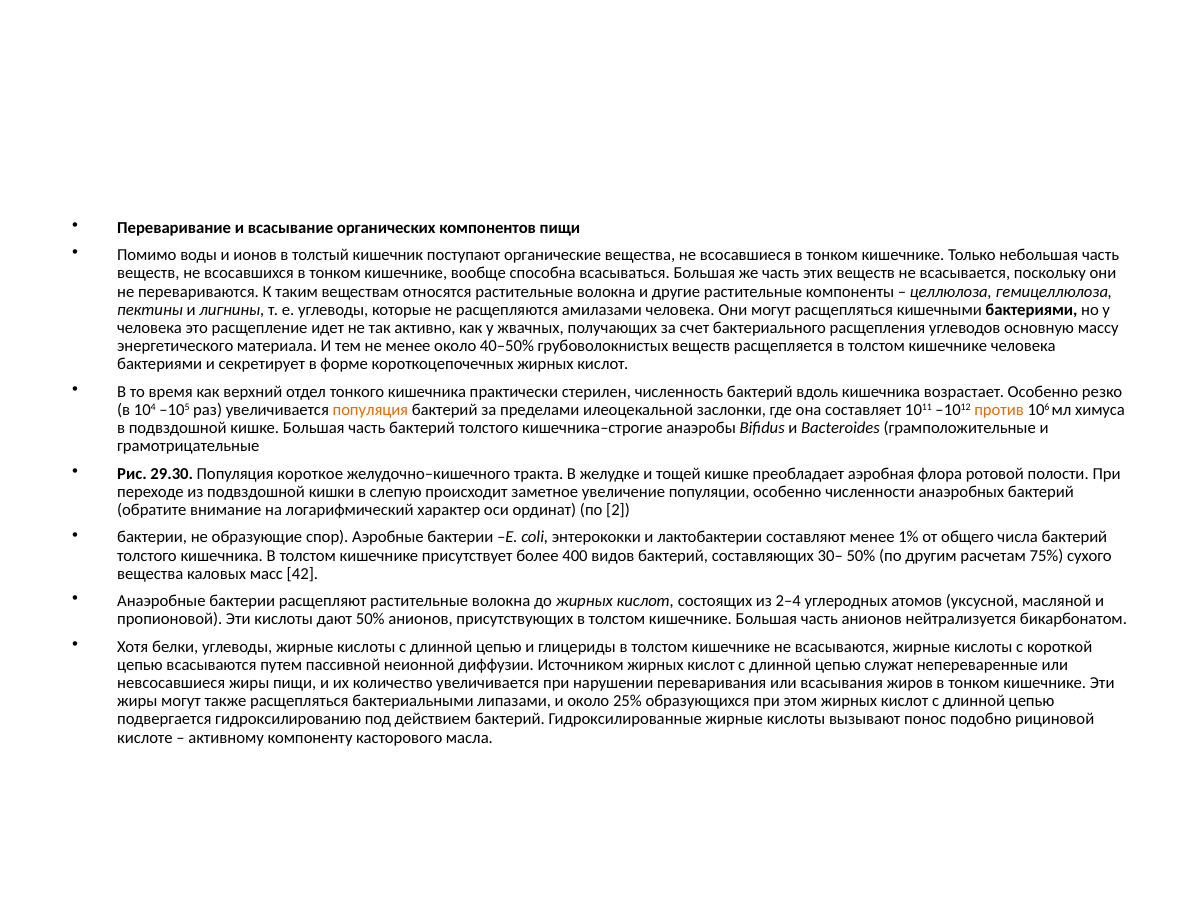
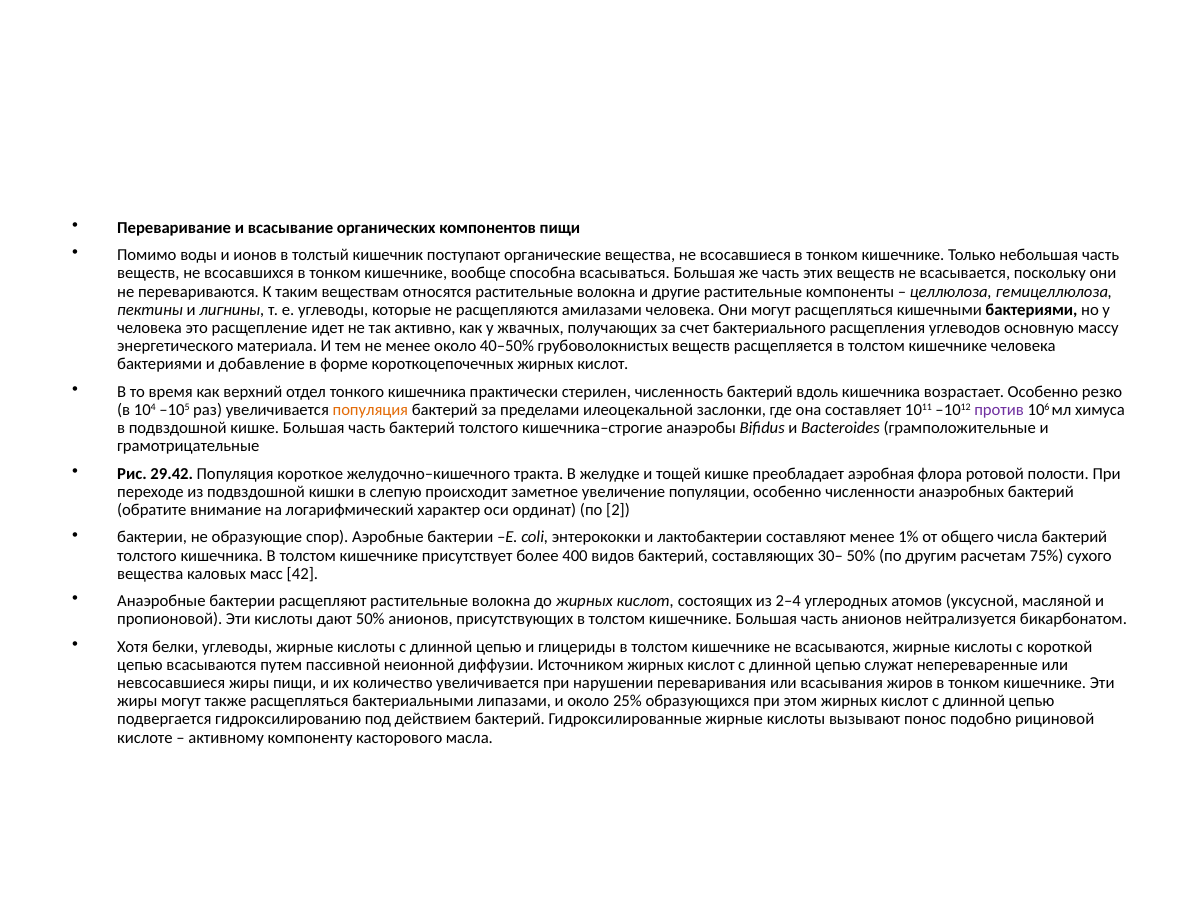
секретирует: секретирует -> добавление (262, 364)
против colour: orange -> purple (999, 409)
29.30: 29.30 -> 29.42 (172, 473)
